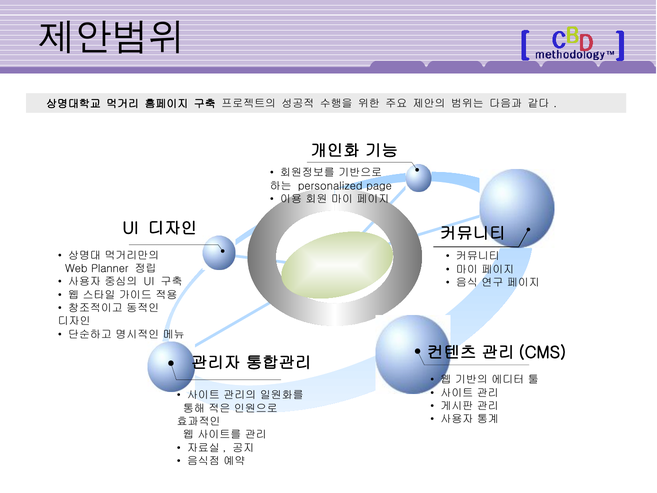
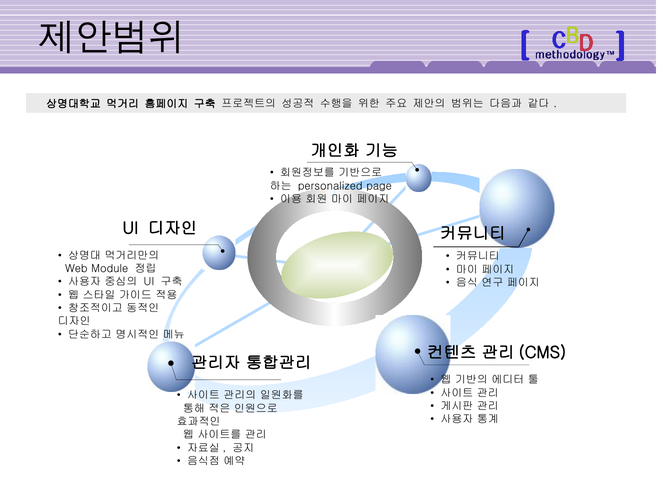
Planner: Planner -> Module (110, 269)
